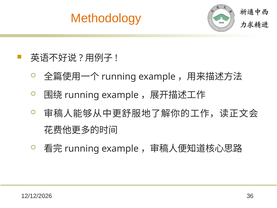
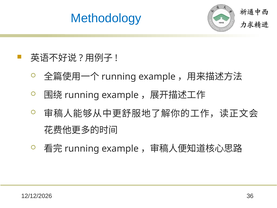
Methodology colour: orange -> blue (106, 18)
